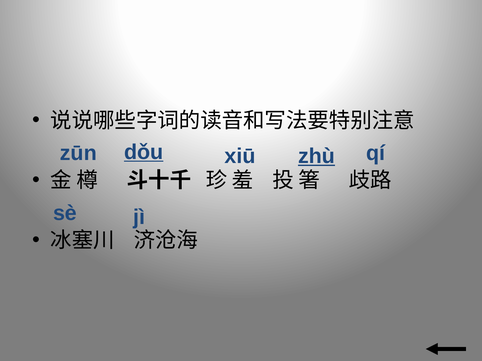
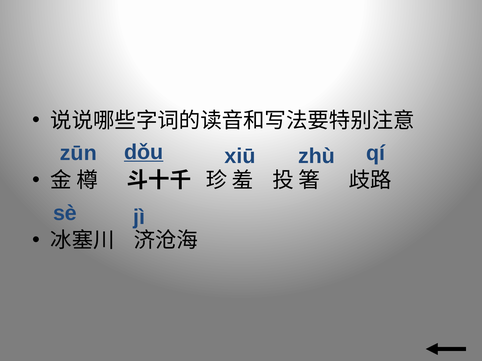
zhù underline: present -> none (316, 156)
